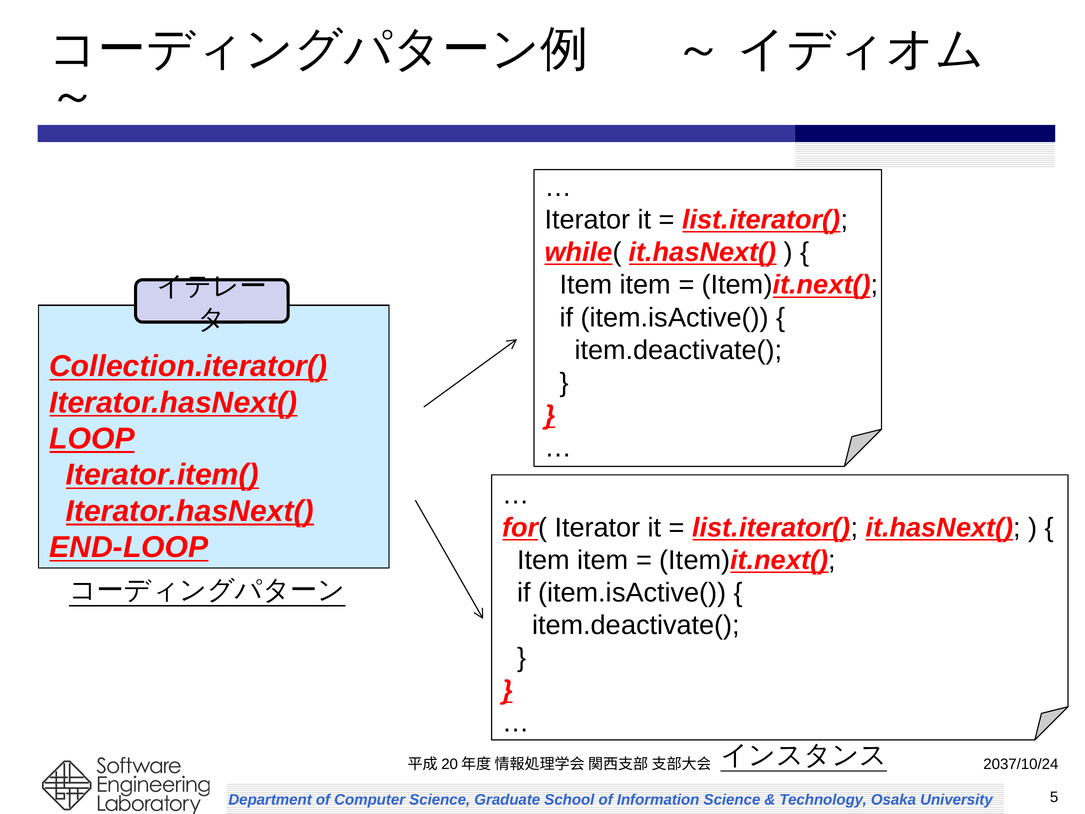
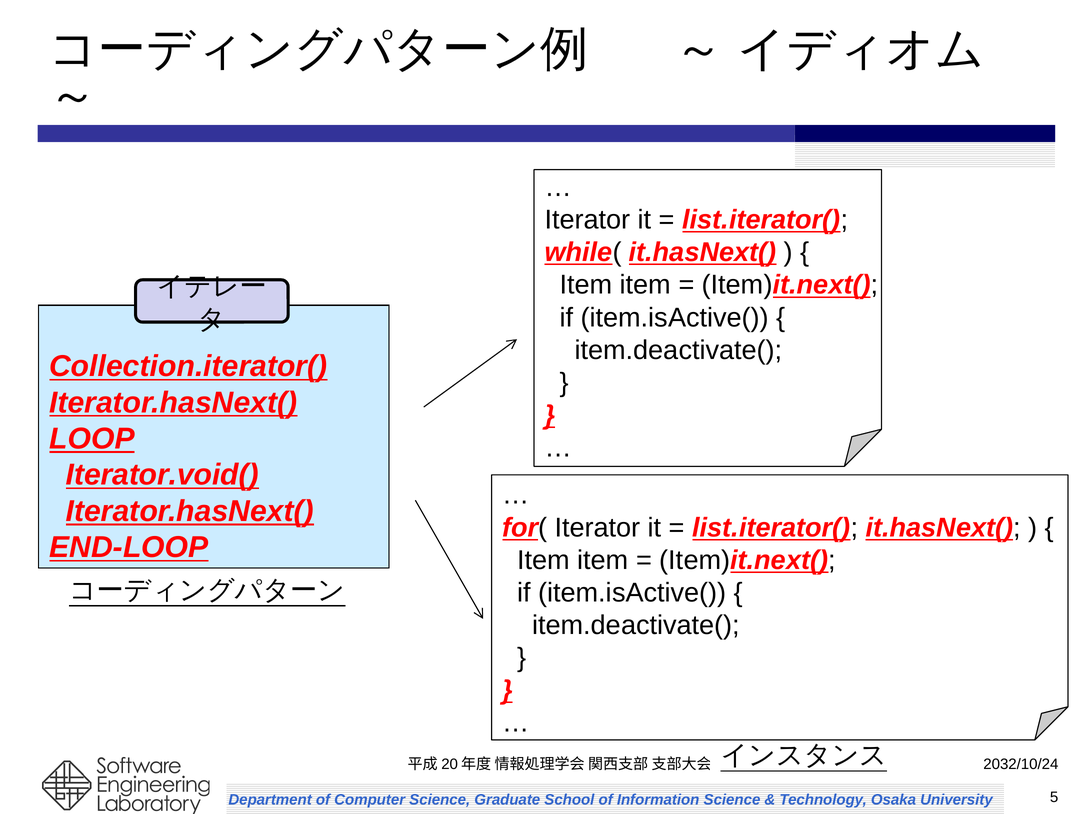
Iterator.item(: Iterator.item( -> Iterator.void( (162, 475)
2037/10/24: 2037/10/24 -> 2032/10/24 (1021, 764)
